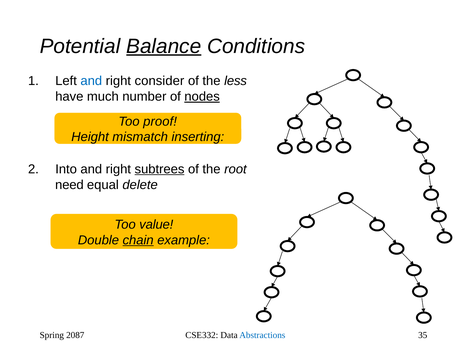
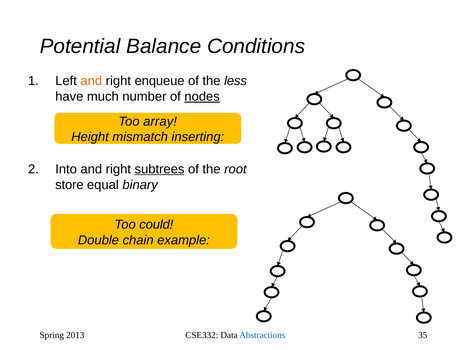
Balance underline: present -> none (164, 46)
and colour: blue -> orange (91, 81)
consider: consider -> enqueue (160, 81)
proof: proof -> array (160, 122)
need: need -> store (69, 185)
delete: delete -> binary (140, 185)
value: value -> could (156, 225)
chain underline: present -> none (138, 240)
2087: 2087 -> 2013 (75, 335)
